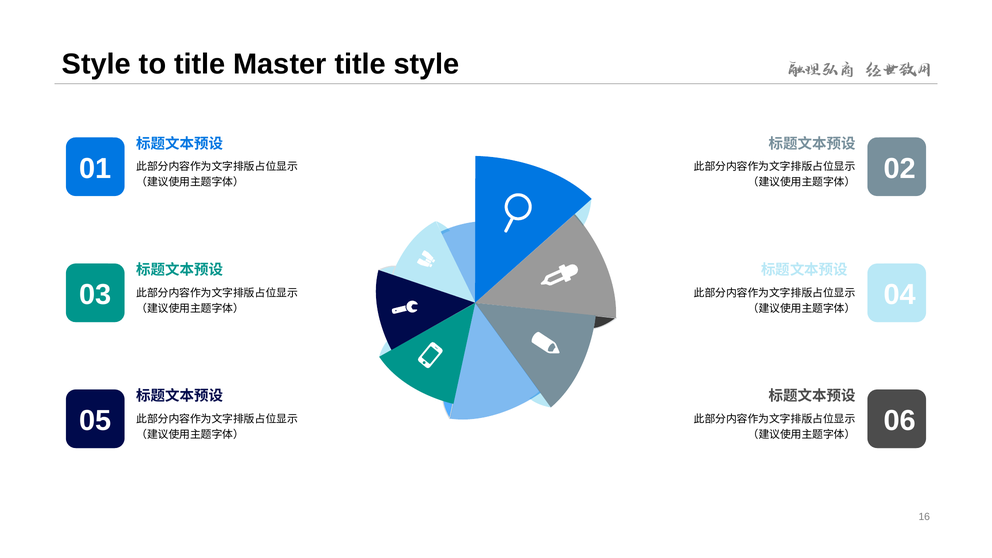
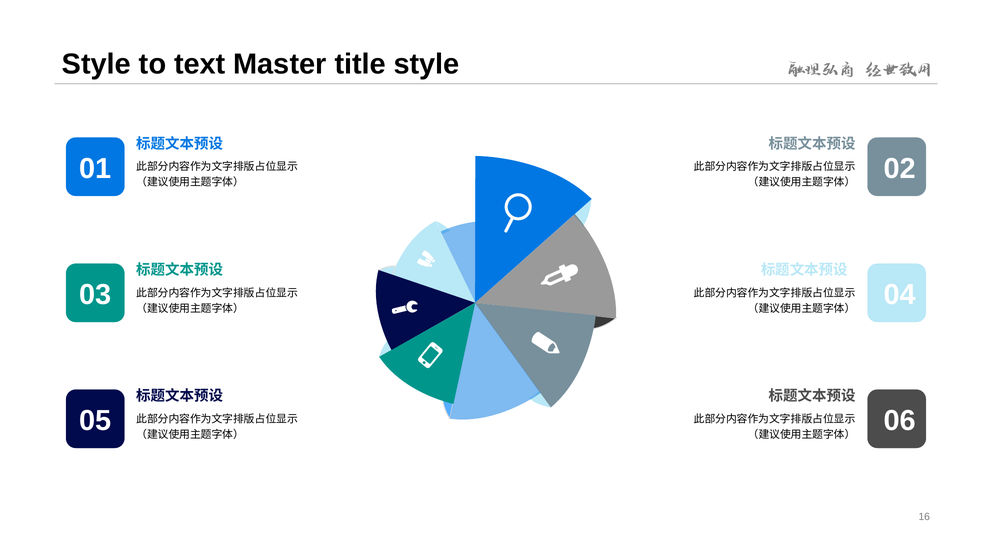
to title: title -> text (200, 64)
